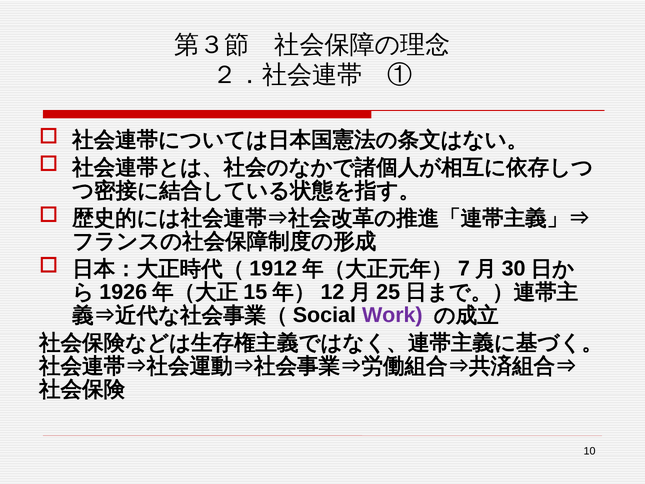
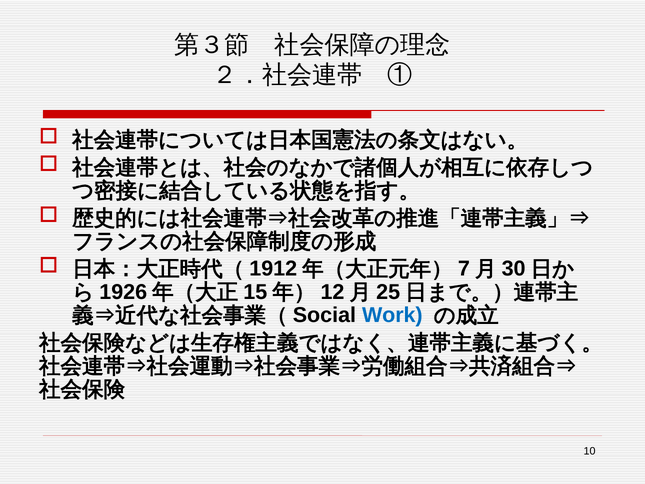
Work colour: purple -> blue (392, 315)
